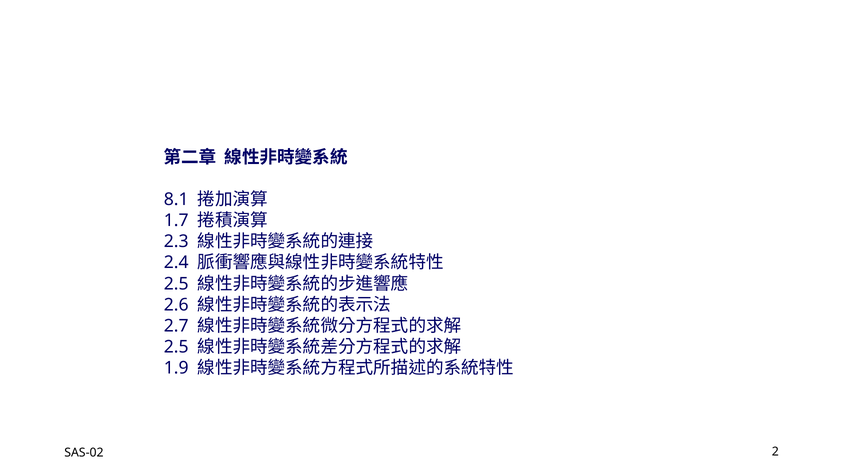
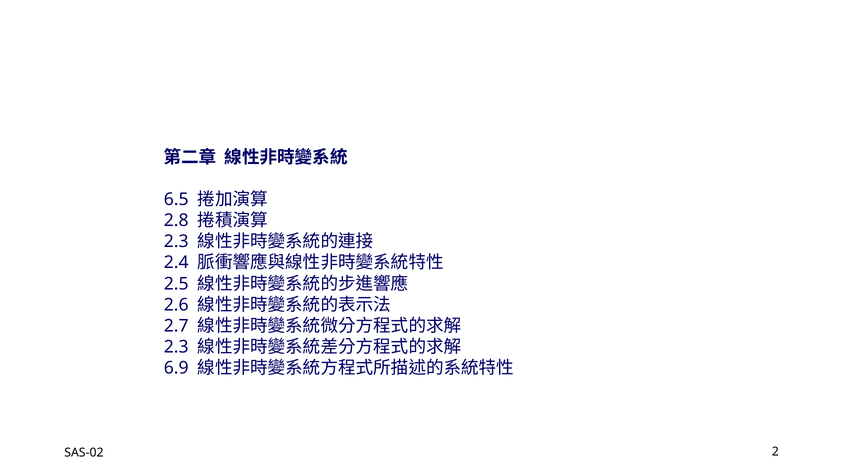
8.1: 8.1 -> 6.5 (176, 200)
1.7: 1.7 -> 2.8 (176, 221)
2.5: 2.5 -> 2.3 (176, 347)
1.9: 1.9 -> 6.9 (176, 368)
